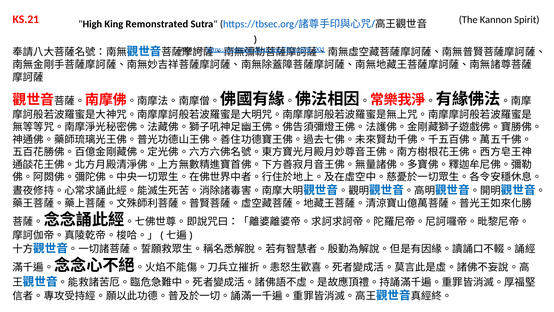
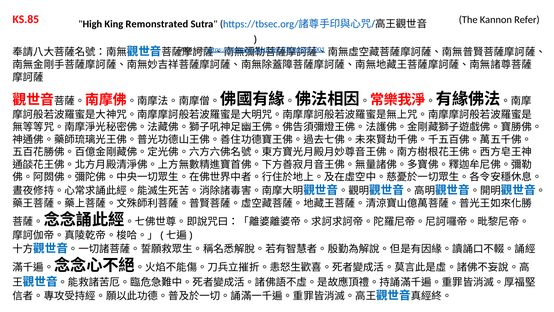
KS.21: KS.21 -> KS.85 (26, 19)
Spirit: Spirit -> Refer (527, 20)
